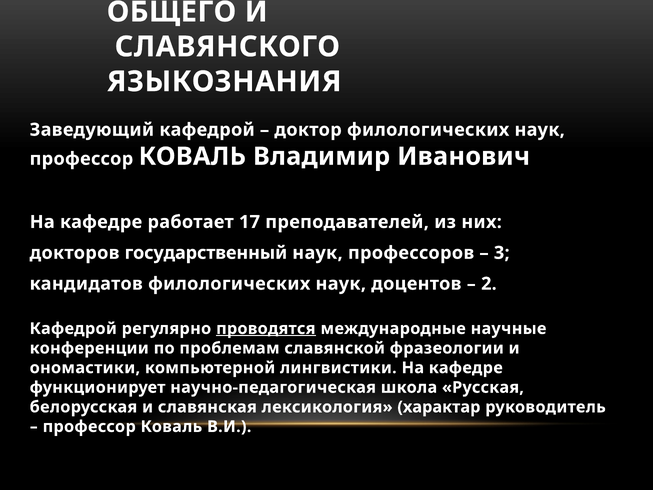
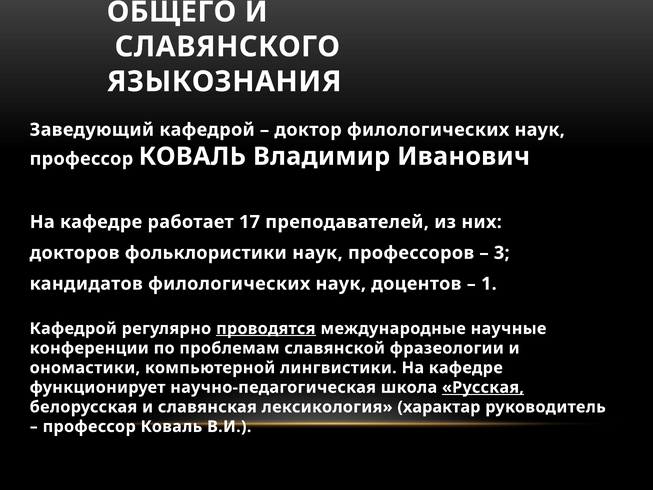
государственный: государственный -> фольклористики (206, 253)
2: 2 -> 1 (489, 284)
Русская underline: none -> present (483, 387)
